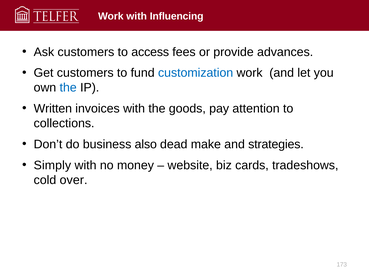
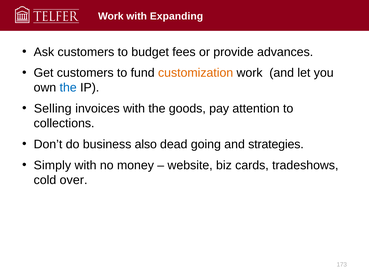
Influencing: Influencing -> Expanding (177, 16)
access: access -> budget (150, 52)
customization colour: blue -> orange (196, 73)
Written: Written -> Selling (53, 108)
make: make -> going (206, 144)
